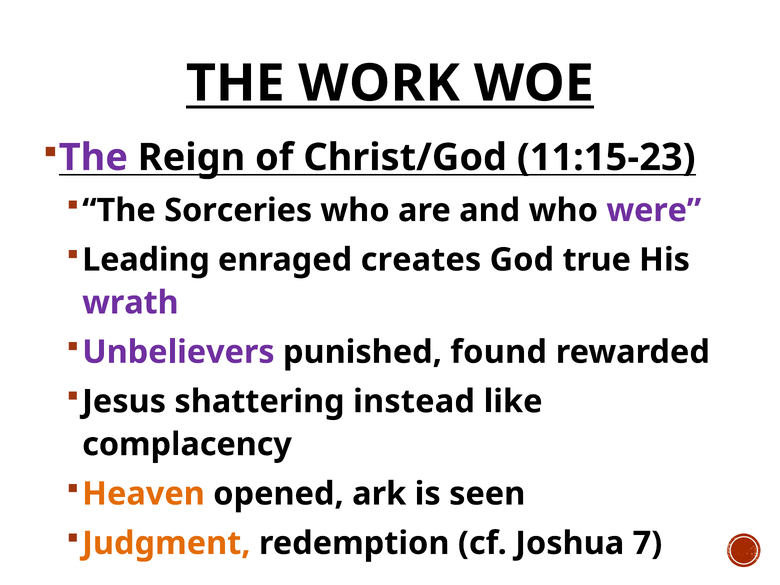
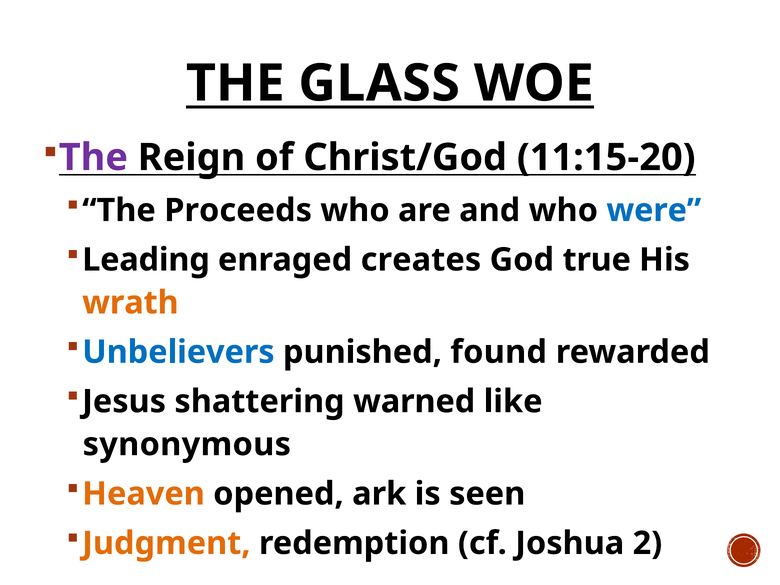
WORK: WORK -> GLASS (379, 83)
11:15-23: 11:15-23 -> 11:15-20 (606, 157)
Sorceries: Sorceries -> Proceeds (238, 210)
were colour: purple -> blue (654, 210)
wrath colour: purple -> orange (130, 303)
Unbelievers colour: purple -> blue (178, 352)
instead: instead -> warned (414, 402)
complacency: complacency -> synonymous (187, 444)
7: 7 -> 2 (647, 543)
